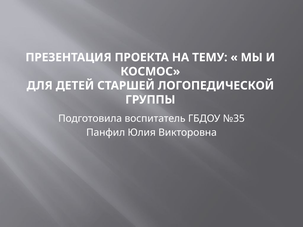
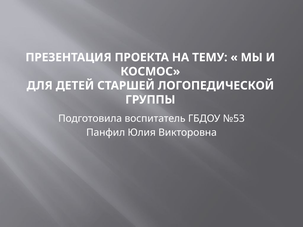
№35: №35 -> №53 (234, 119)
